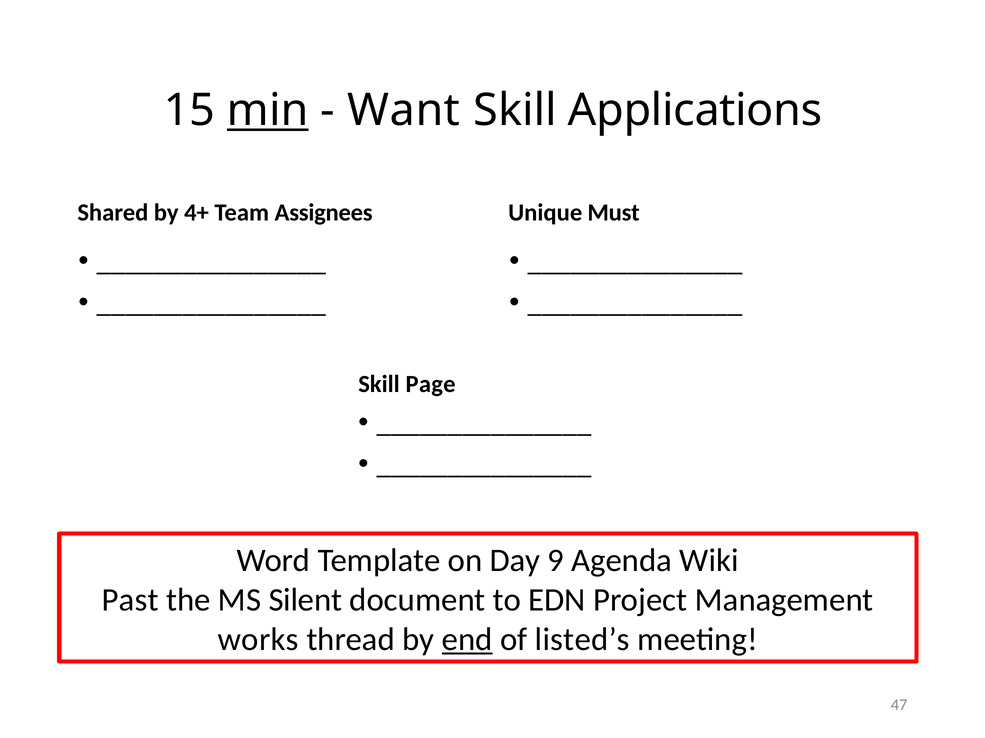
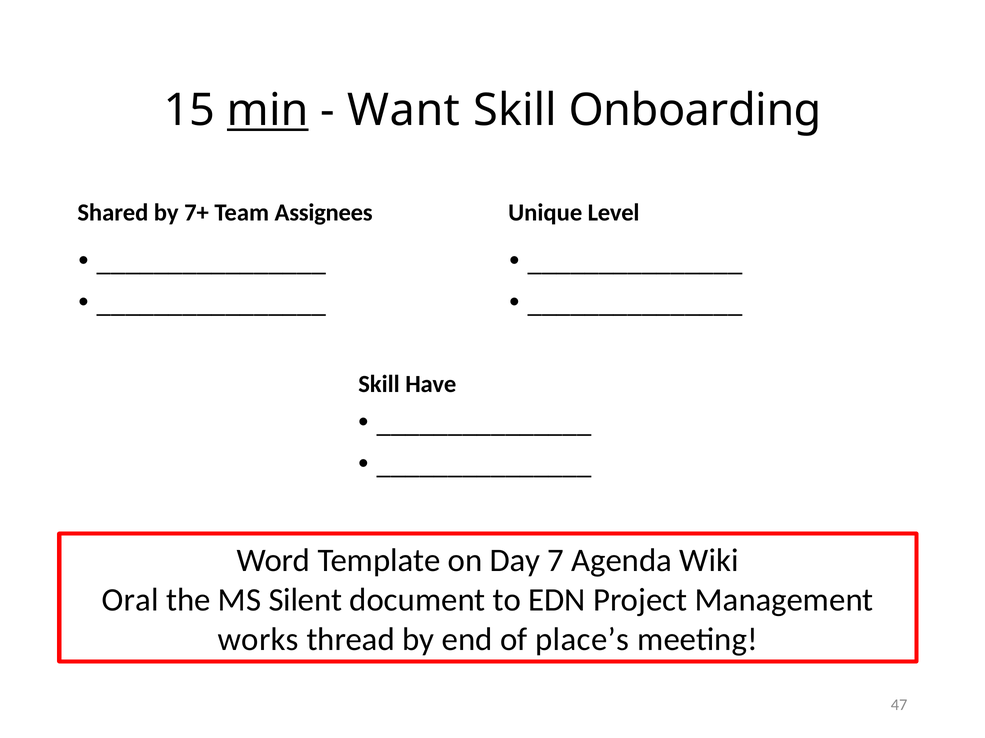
Applications: Applications -> Onboarding (695, 110)
4+: 4+ -> 7+ (197, 213)
Must: Must -> Level (614, 213)
Page: Page -> Have (431, 385)
9: 9 -> 7 (556, 561)
Past: Past -> Oral (130, 600)
end underline: present -> none (467, 640)
listed’s: listed’s -> place’s (582, 640)
